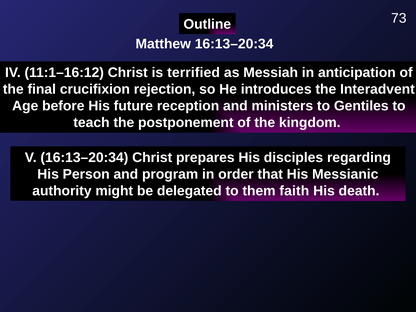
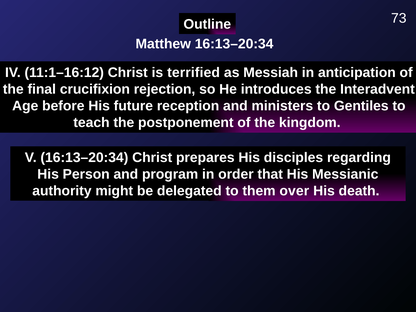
faith: faith -> over (294, 191)
